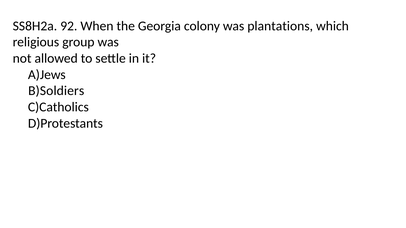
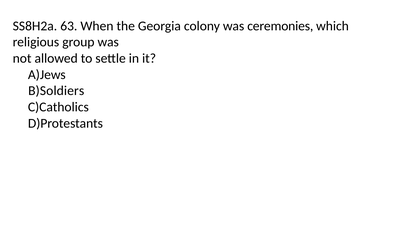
92: 92 -> 63 (69, 26)
plantations: plantations -> ceremonies (280, 26)
